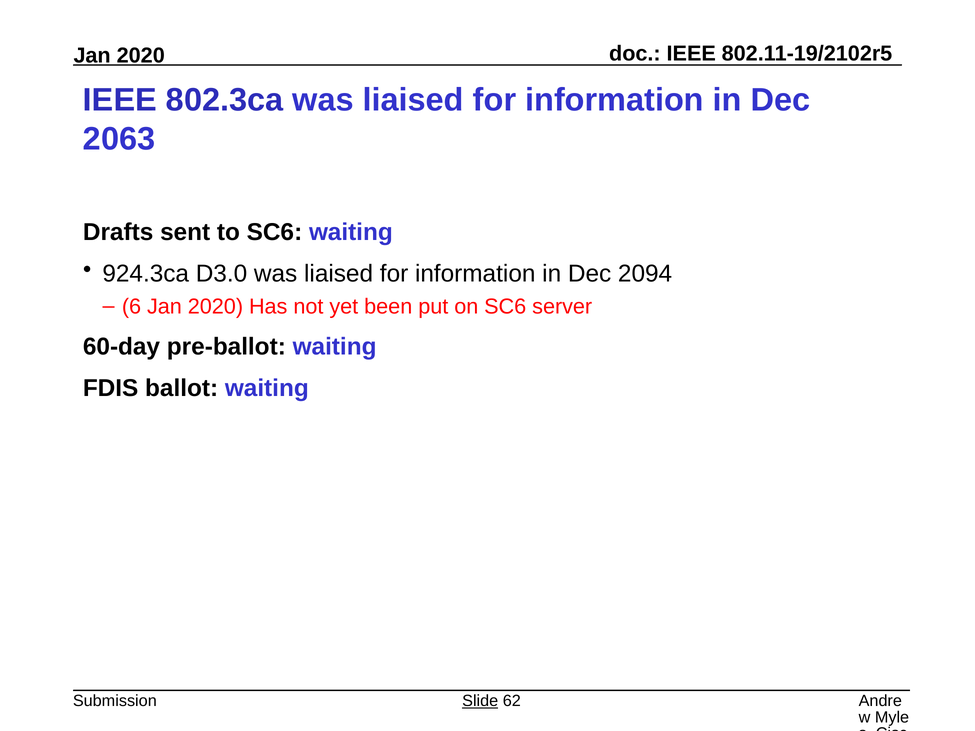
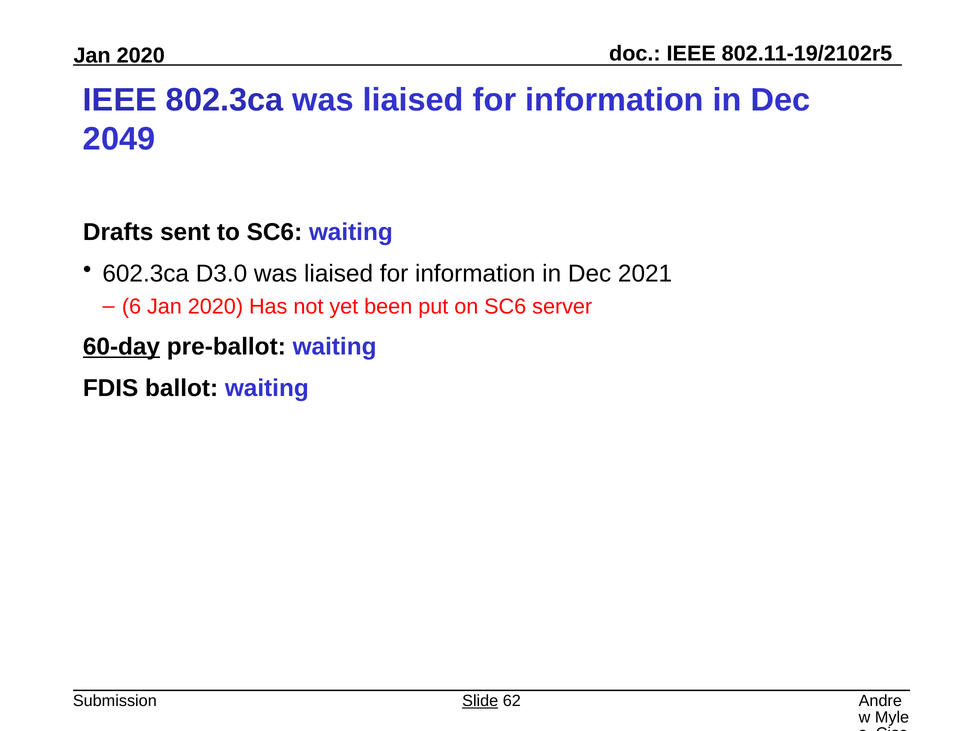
2063: 2063 -> 2049 (119, 139)
924.3ca: 924.3ca -> 602.3ca (146, 274)
2094: 2094 -> 2021 (645, 274)
60-day underline: none -> present (121, 347)
